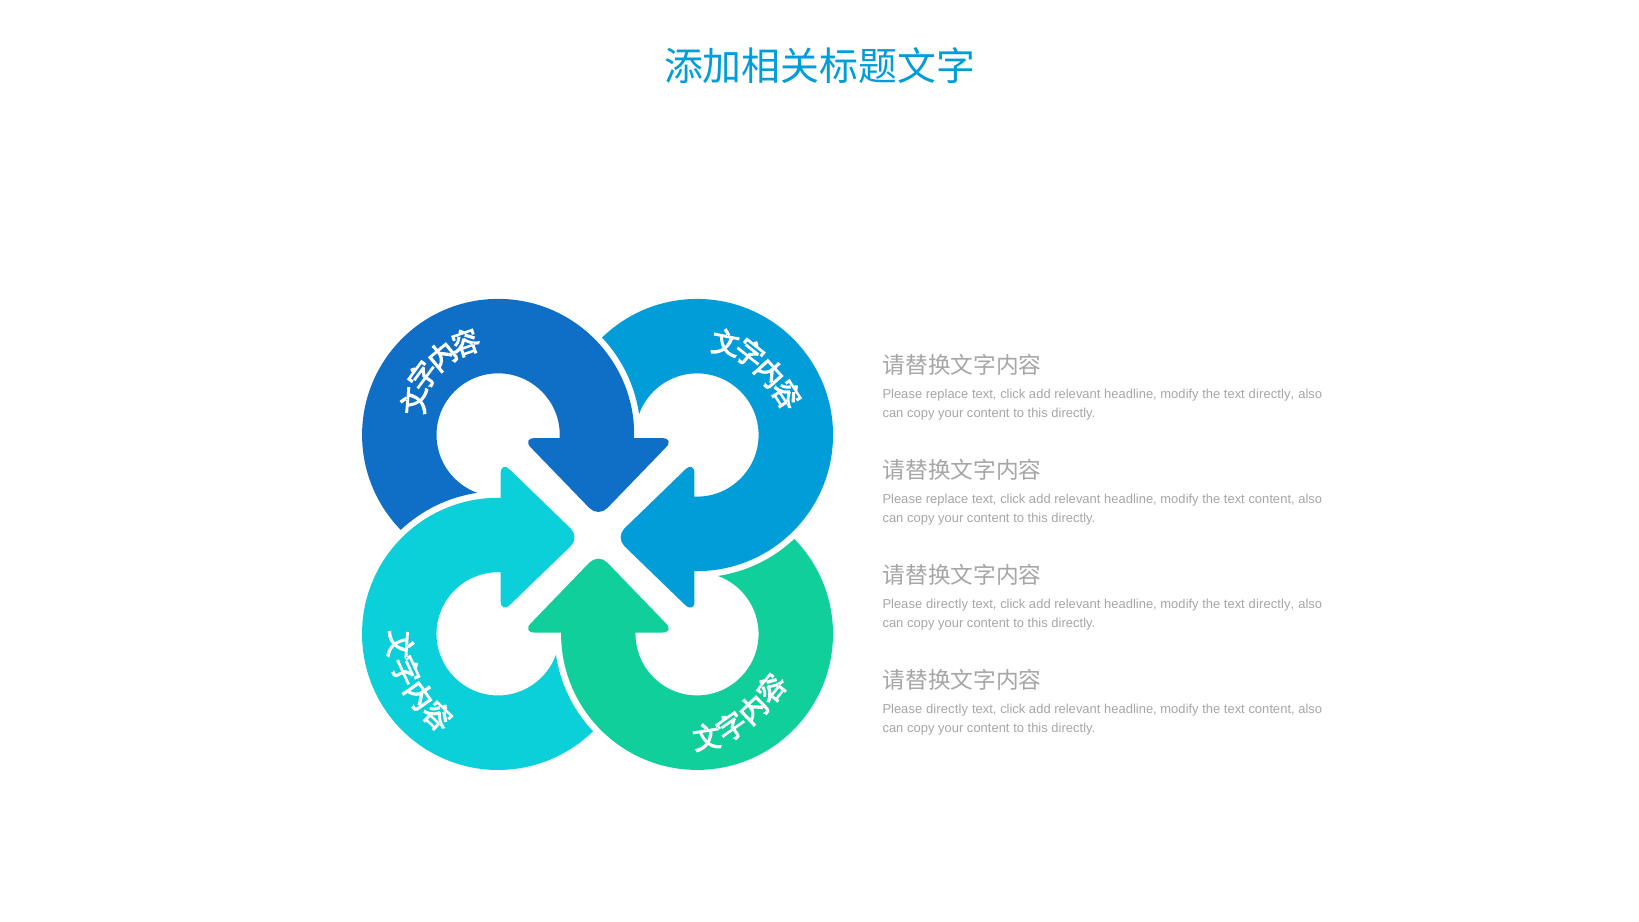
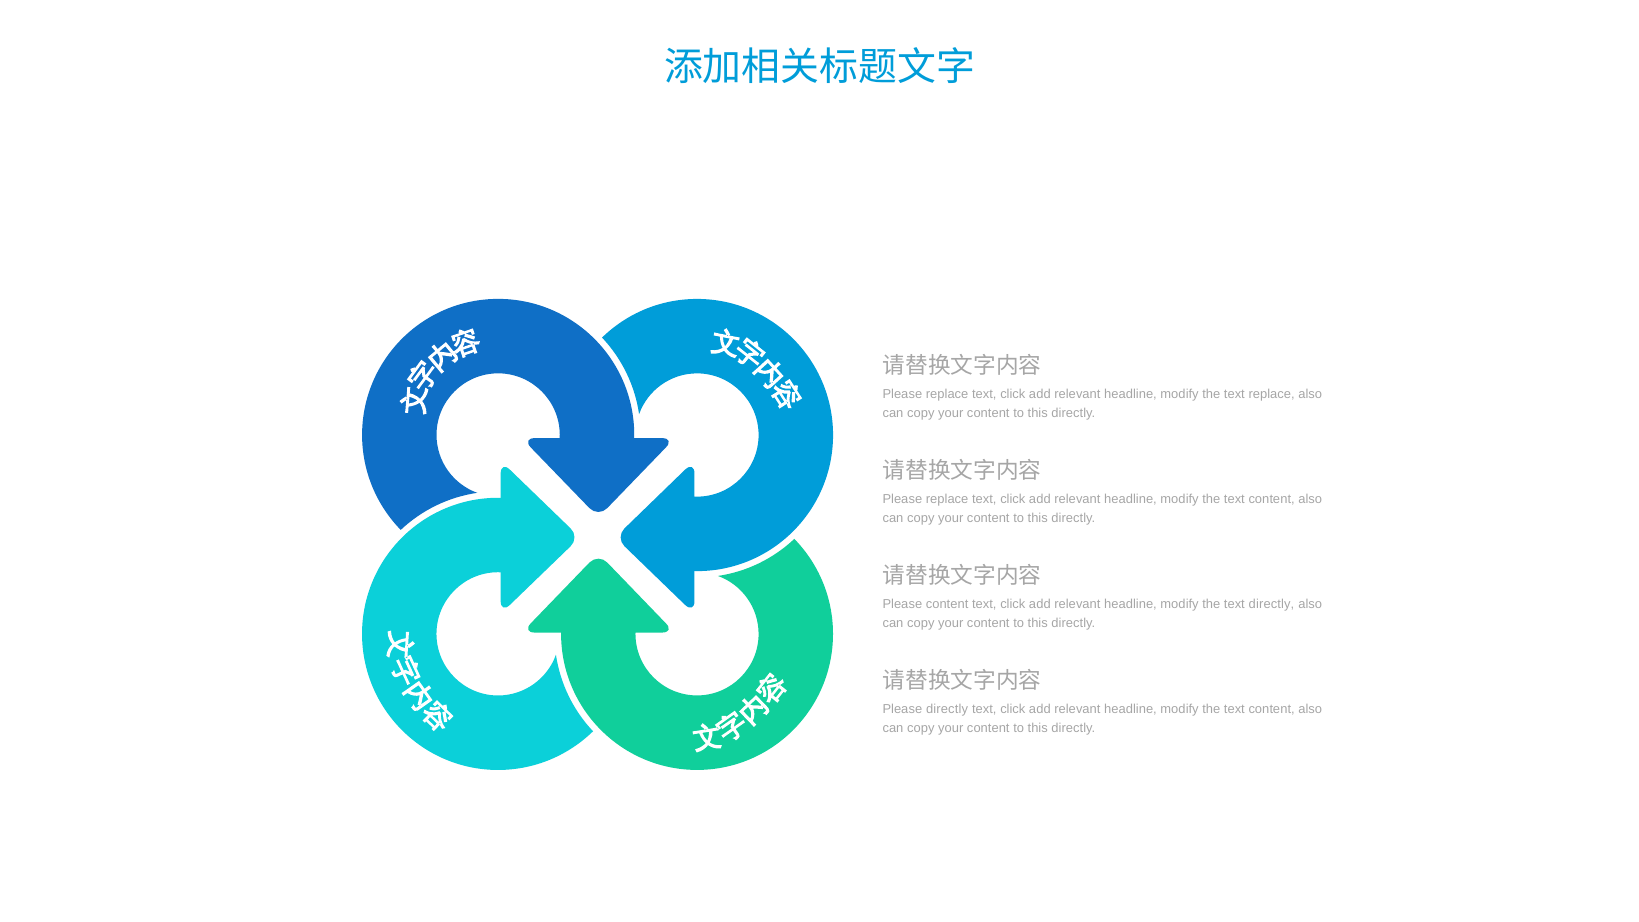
directly: directly -> replace (1272, 394)
directly: directly -> content (947, 604)
